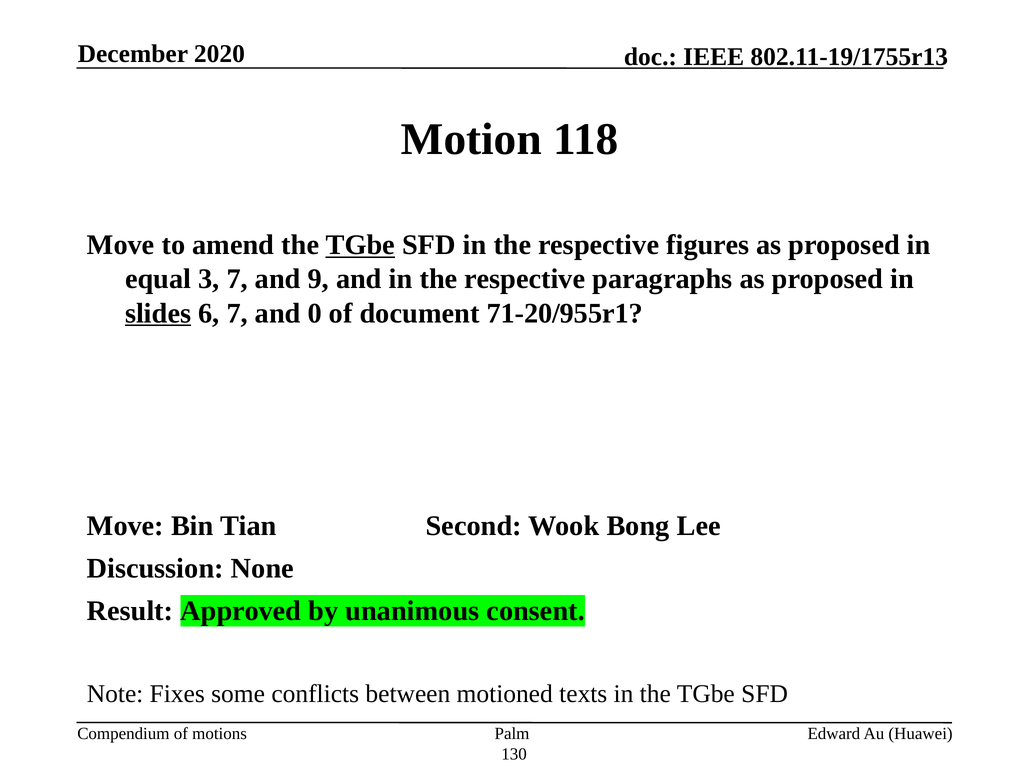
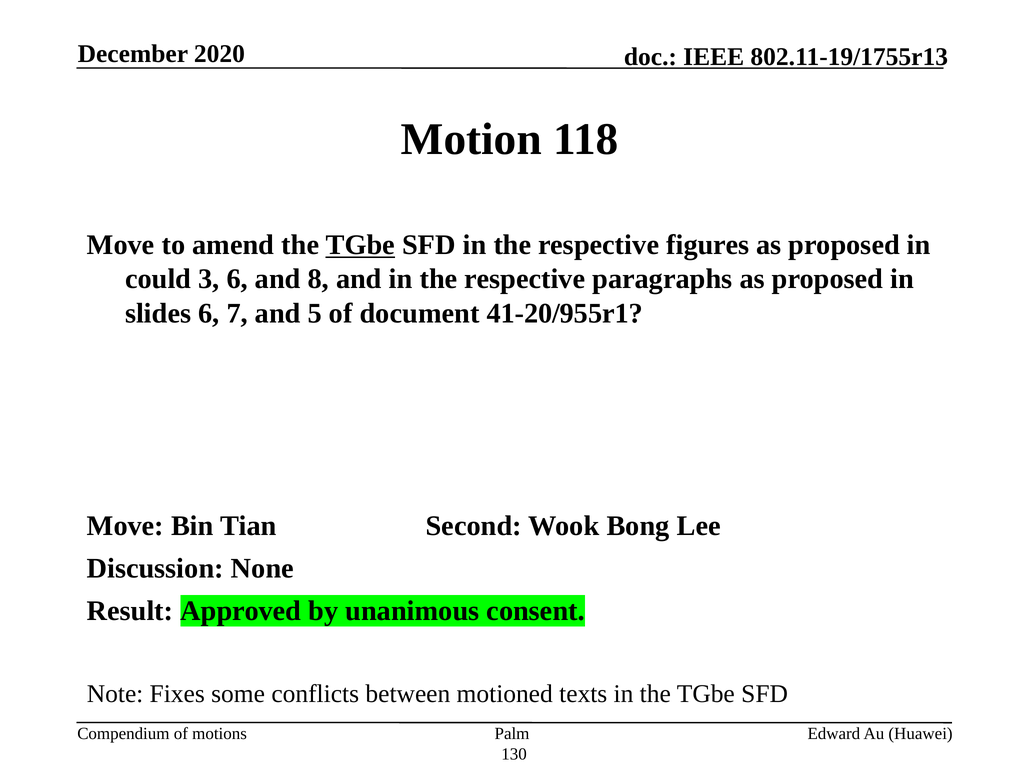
equal: equal -> could (158, 279)
3 7: 7 -> 6 (237, 279)
9: 9 -> 8 (318, 279)
slides underline: present -> none (158, 313)
0: 0 -> 5 (315, 313)
71-20/955r1: 71-20/955r1 -> 41-20/955r1 (565, 313)
